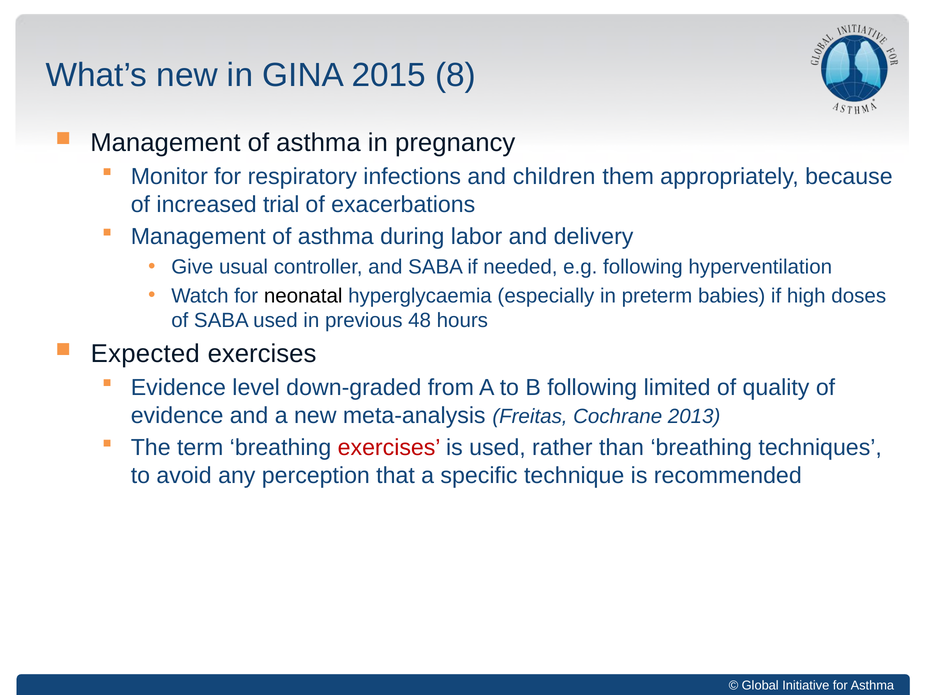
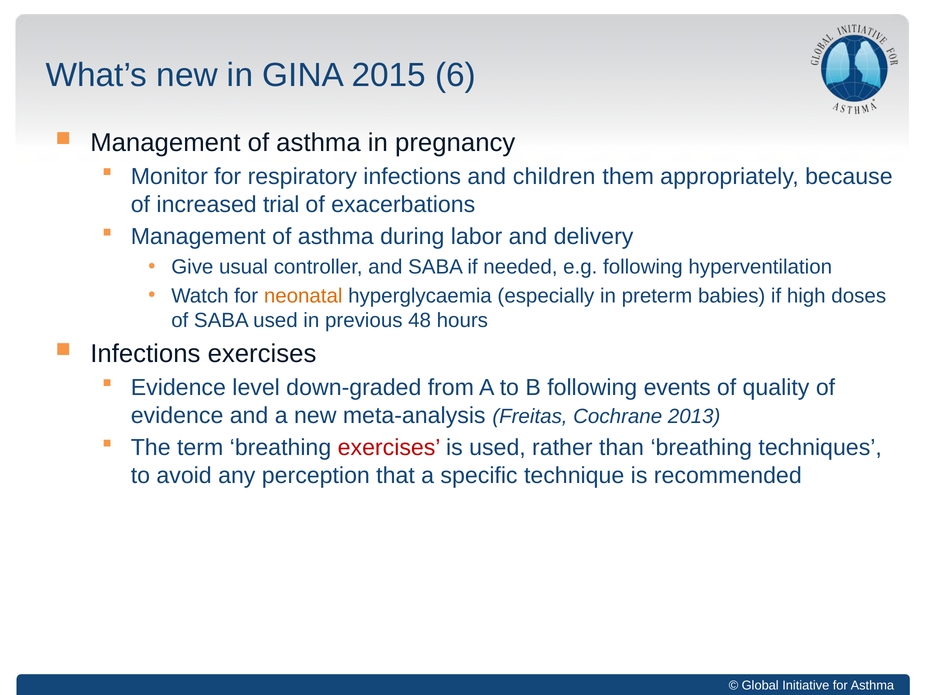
8: 8 -> 6 (456, 75)
neonatal colour: black -> orange (303, 296)
Expected: Expected -> Infections (145, 354)
limited: limited -> events (677, 387)
